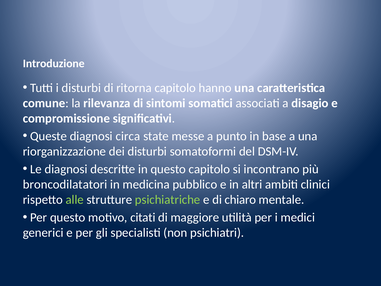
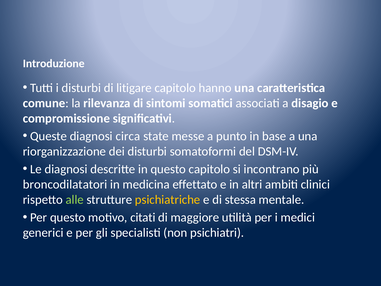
ritorna: ritorna -> litigare (134, 88)
pubblico: pubblico -> effettato (195, 184)
psichiatriche colour: light green -> yellow (168, 200)
chiaro: chiaro -> stessa (240, 200)
